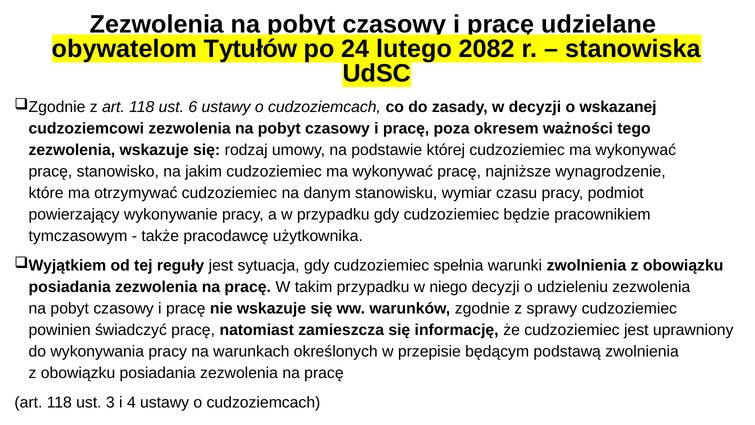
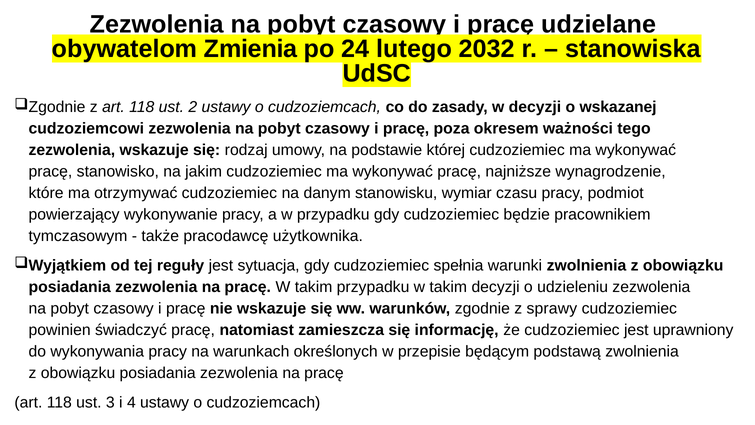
Tytułów: Tytułów -> Zmienia (251, 49)
2082: 2082 -> 2032 (487, 49)
6: 6 -> 2 (193, 107)
przypadku w niego: niego -> takim (448, 287)
